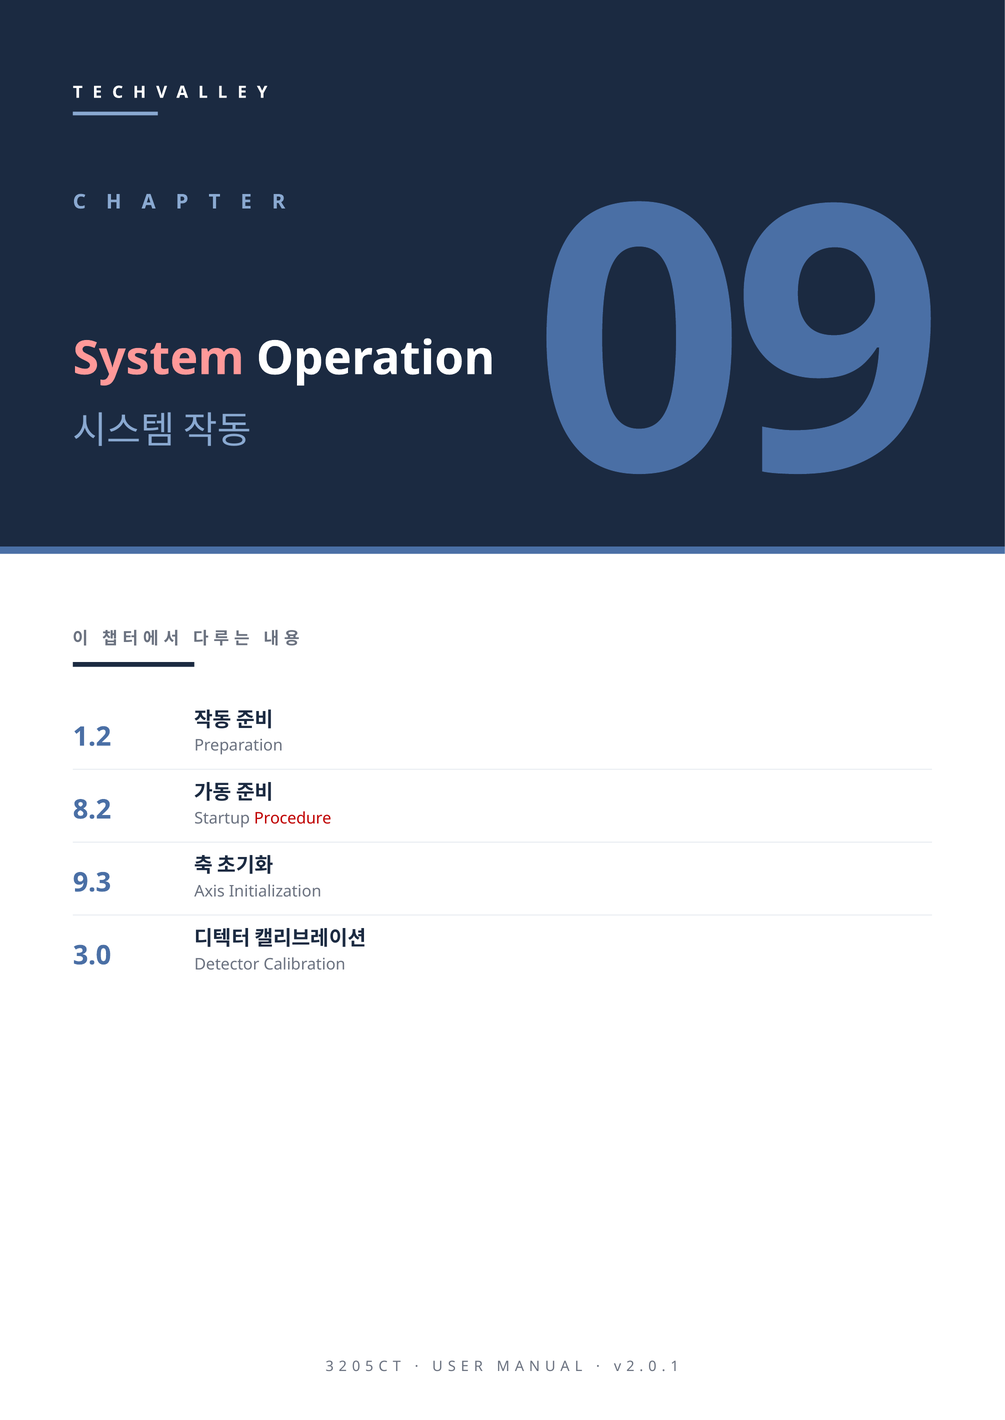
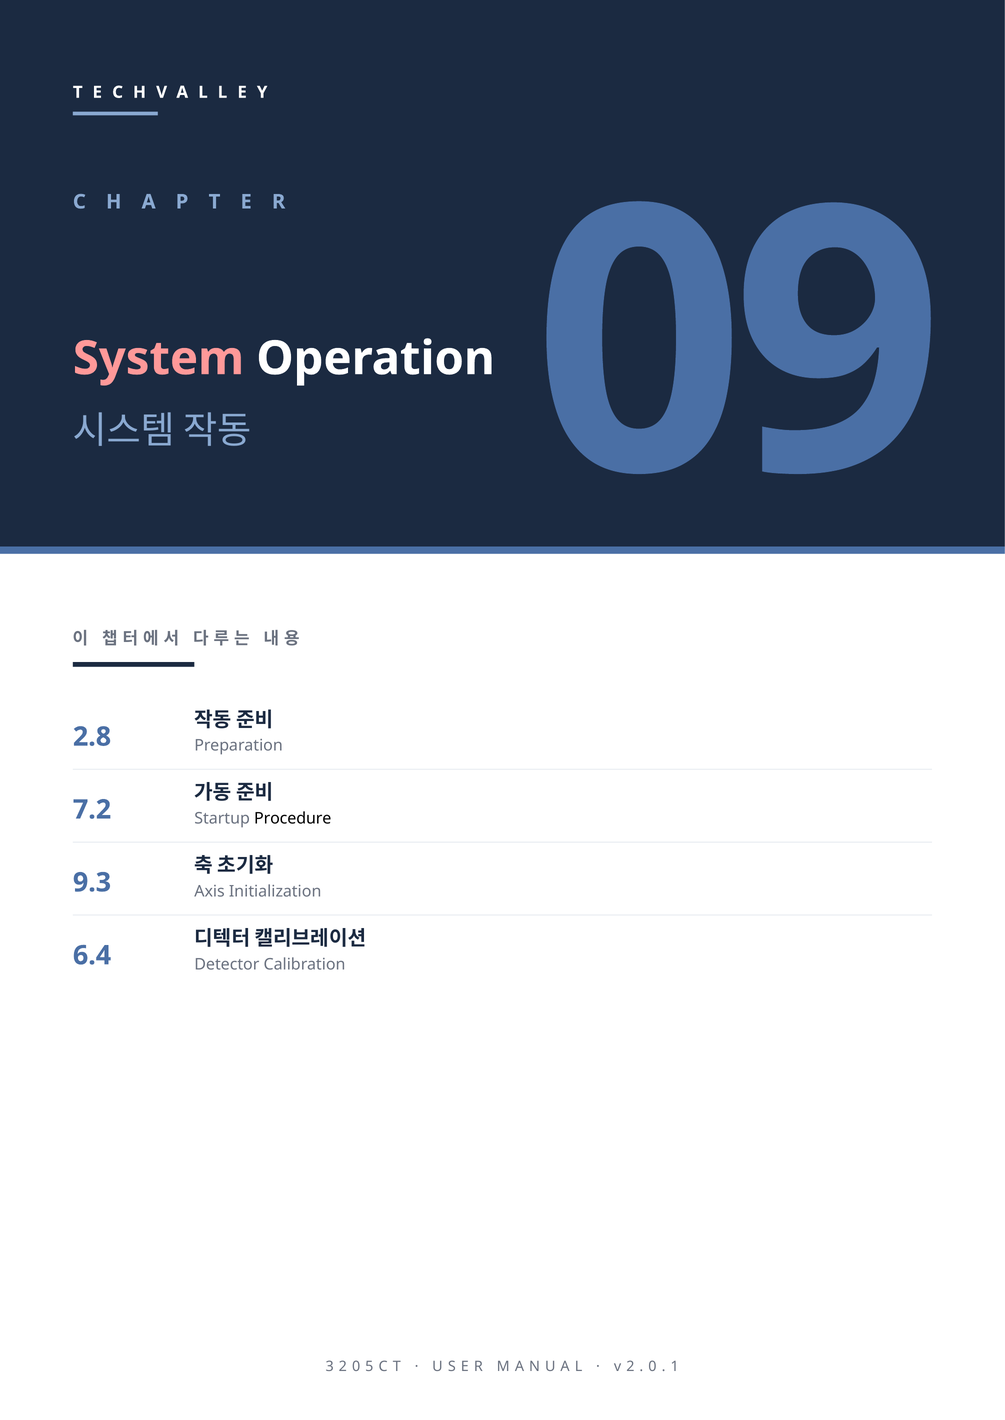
1.2: 1.2 -> 2.8 (92, 737)
8.2: 8.2 -> 7.2 (92, 810)
Procedure colour: red -> black (293, 819)
3.0: 3.0 -> 6.4 (92, 956)
